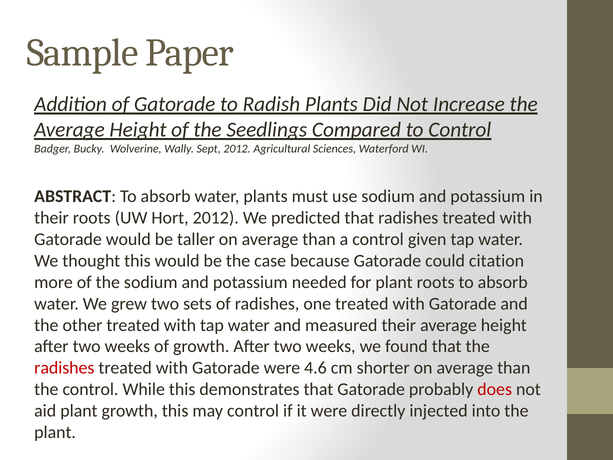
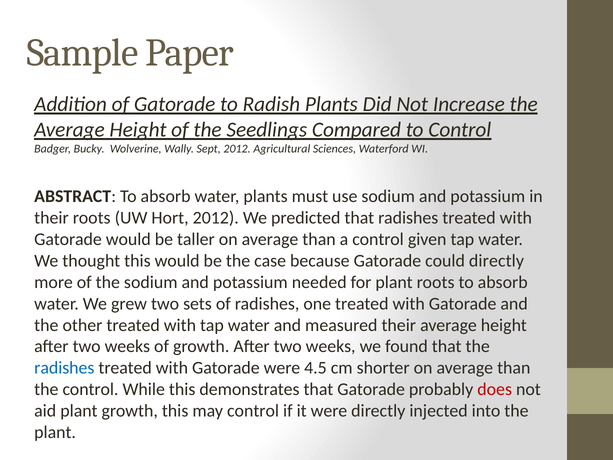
could citation: citation -> directly (497, 261)
radishes colour: red -> blue (64, 368)
4.6: 4.6 -> 4.5 (315, 368)
